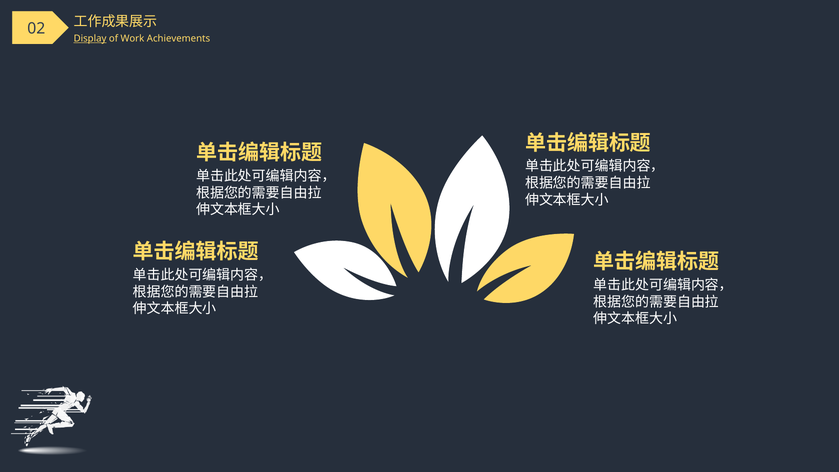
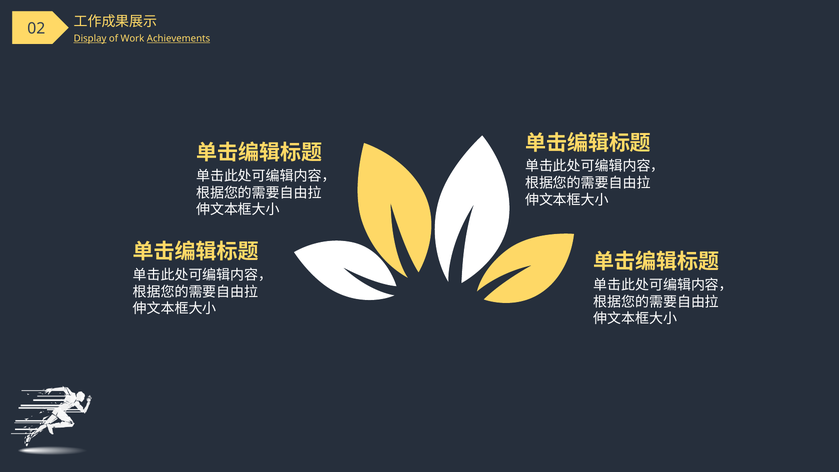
Achievements underline: none -> present (179, 38)
